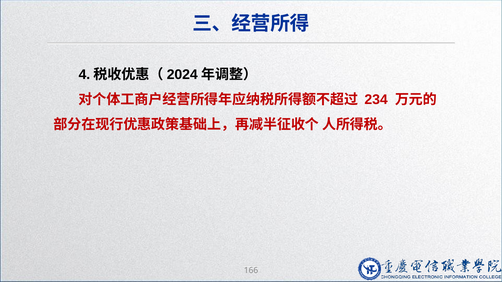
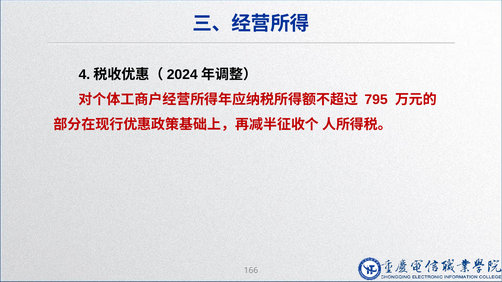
234: 234 -> 795 (376, 100)
